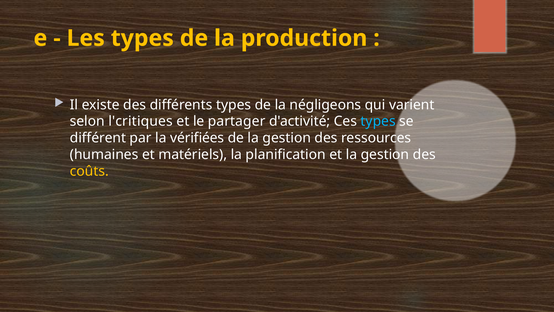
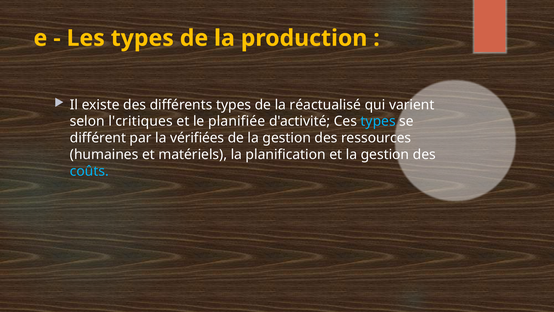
négligeons: négligeons -> réactualisé (325, 105)
partager: partager -> planifiée (237, 121)
coûts colour: yellow -> light blue (89, 171)
